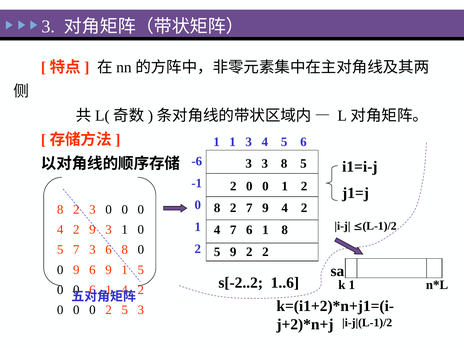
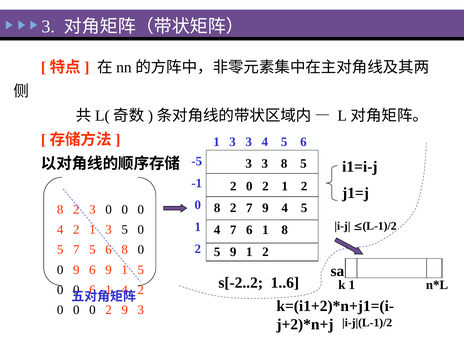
1: 1 -> 3 (233, 142)
-6: -6 -> -5 (197, 161)
0: 0 -> 2 (265, 186)
9 4 2: 2 -> 5 (304, 208)
4 2 9: 9 -> 1 (92, 230)
3 1: 1 -> 5 (125, 230)
7 3: 3 -> 5 (92, 250)
5 9 2: 2 -> 1 (249, 252)
2 5: 5 -> 9 (125, 310)
